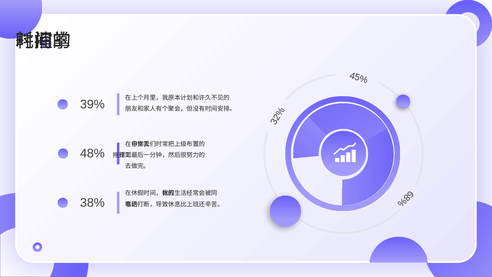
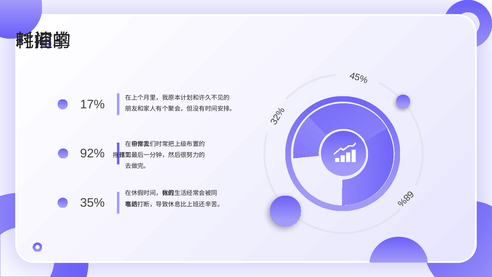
39%: 39% -> 17% (92, 104)
48%: 48% -> 92% (92, 153)
38%: 38% -> 35% (92, 203)
